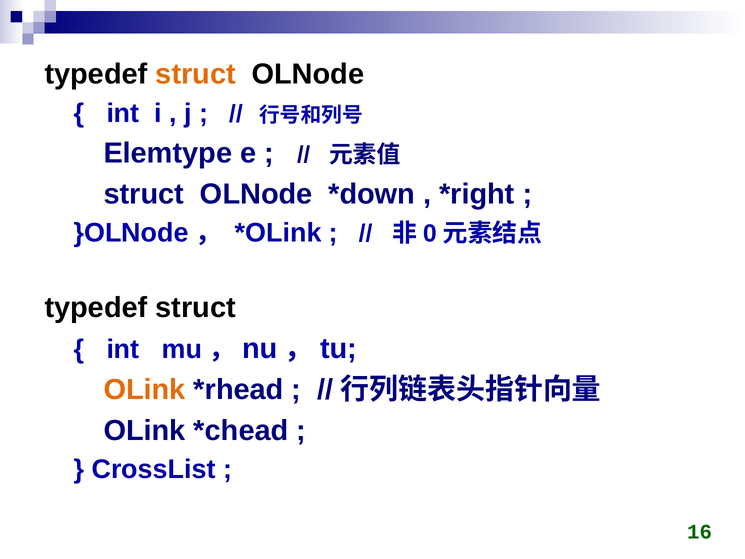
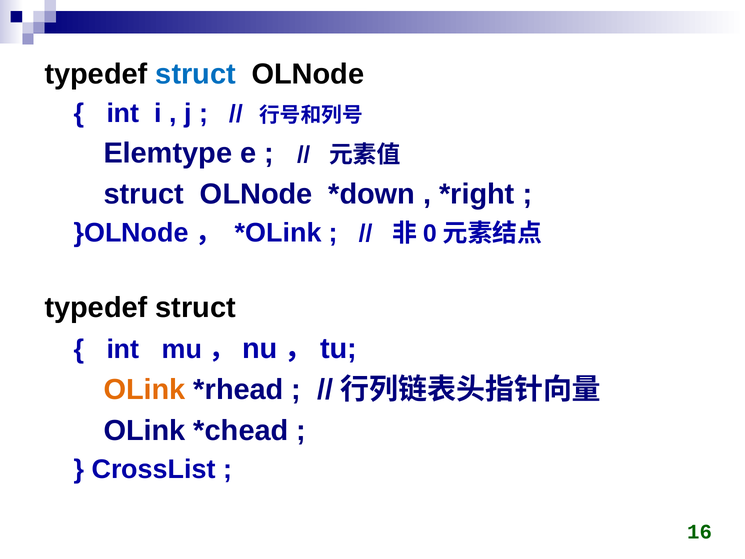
struct colour: orange -> blue (196, 74)
